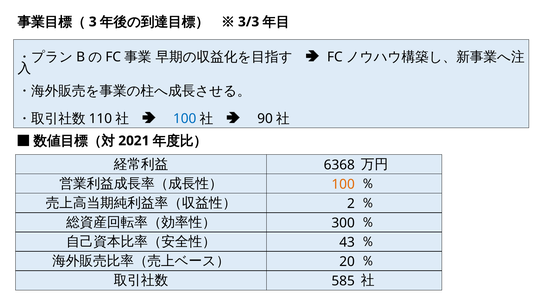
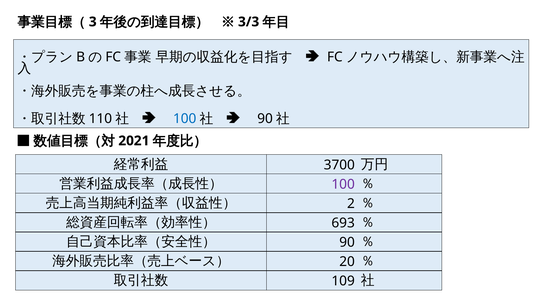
6368: 6368 -> 3700 (339, 165)
100 colour: orange -> purple (343, 184)
300: 300 -> 693 (343, 223)
43: 43 -> 90 (347, 242)
585: 585 -> 109 (343, 281)
